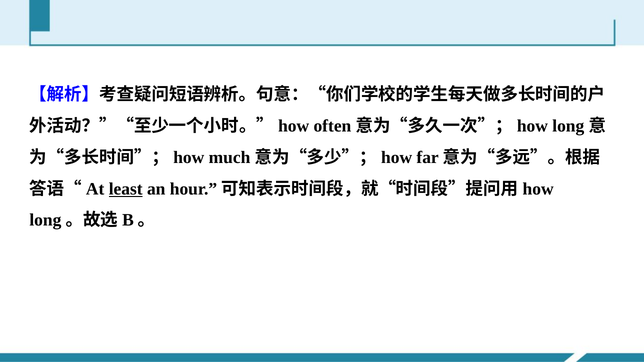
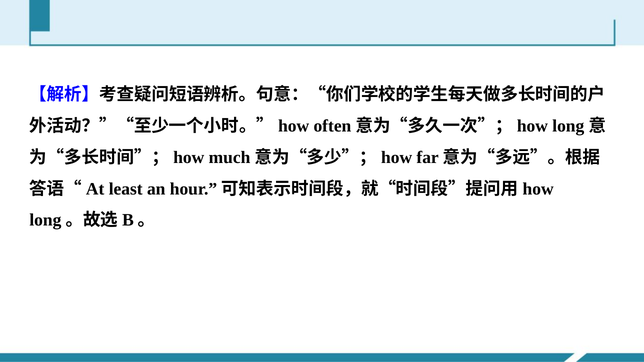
least underline: present -> none (126, 189)
